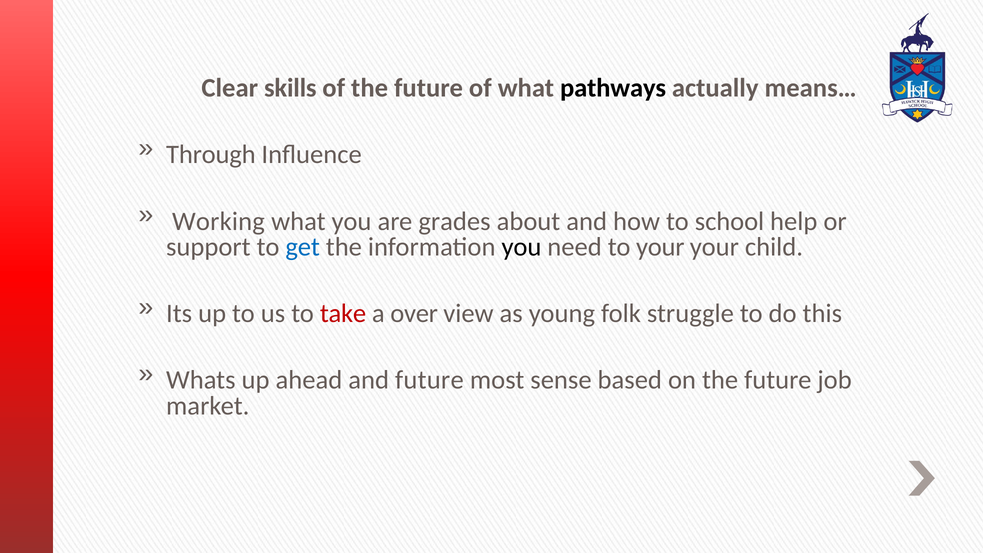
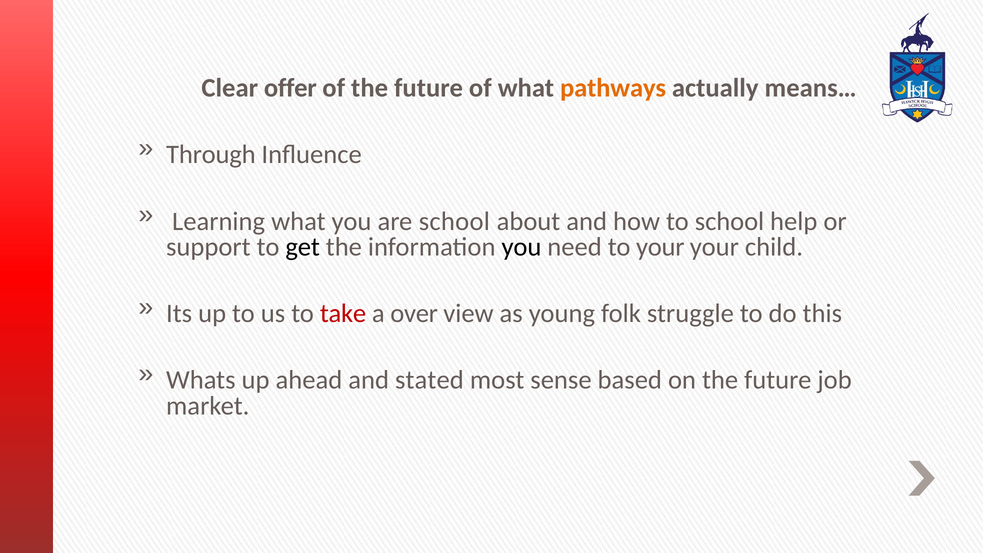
skills: skills -> offer (290, 88)
pathways colour: black -> orange (613, 88)
Working: Working -> Learning (219, 221)
are grades: grades -> school (454, 221)
get colour: blue -> black (303, 247)
and future: future -> stated (429, 380)
